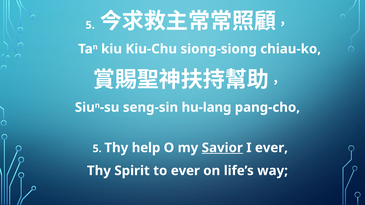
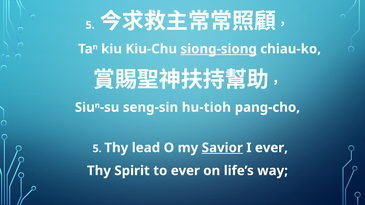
siong-siong underline: none -> present (219, 49)
hu-lang: hu-lang -> hu-tioh (206, 108)
help: help -> lead (146, 148)
